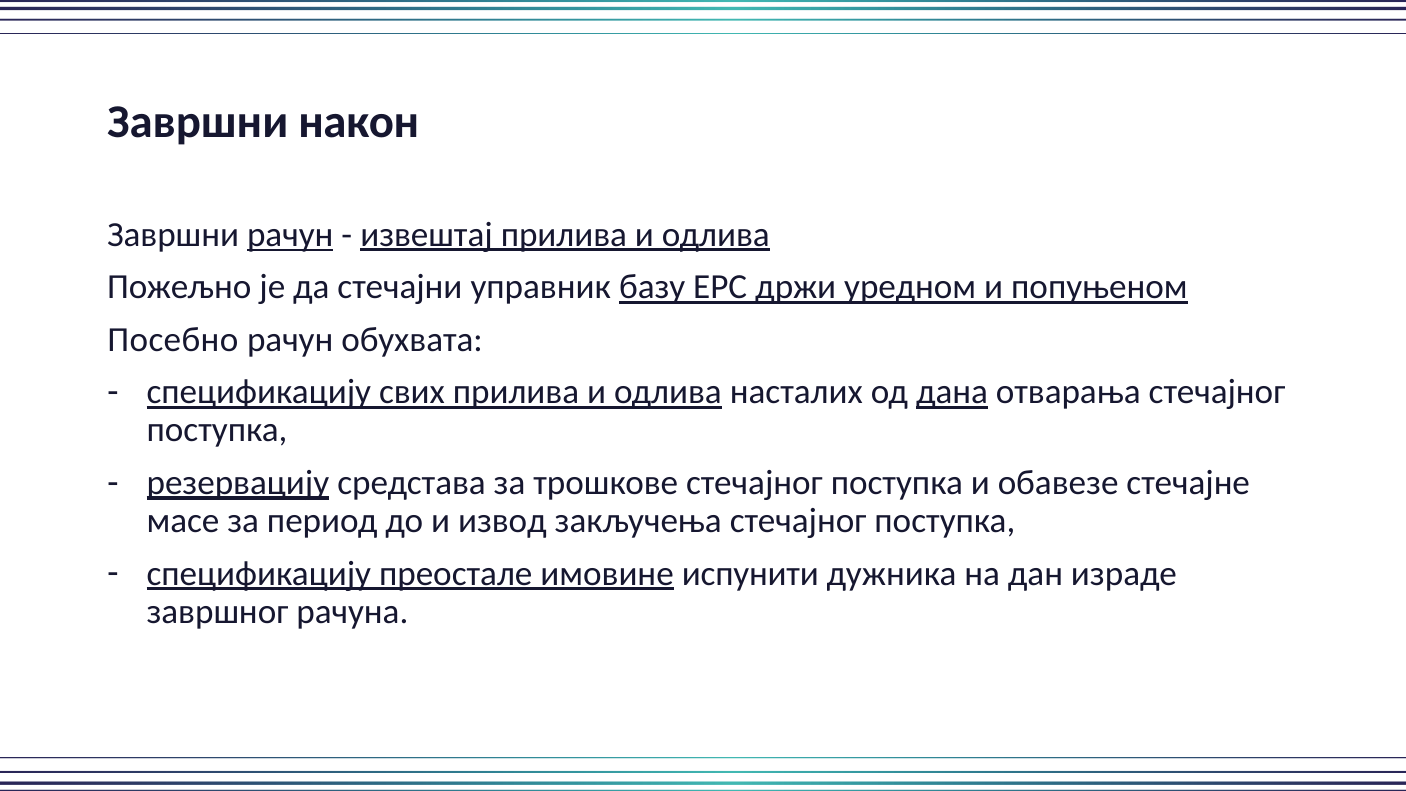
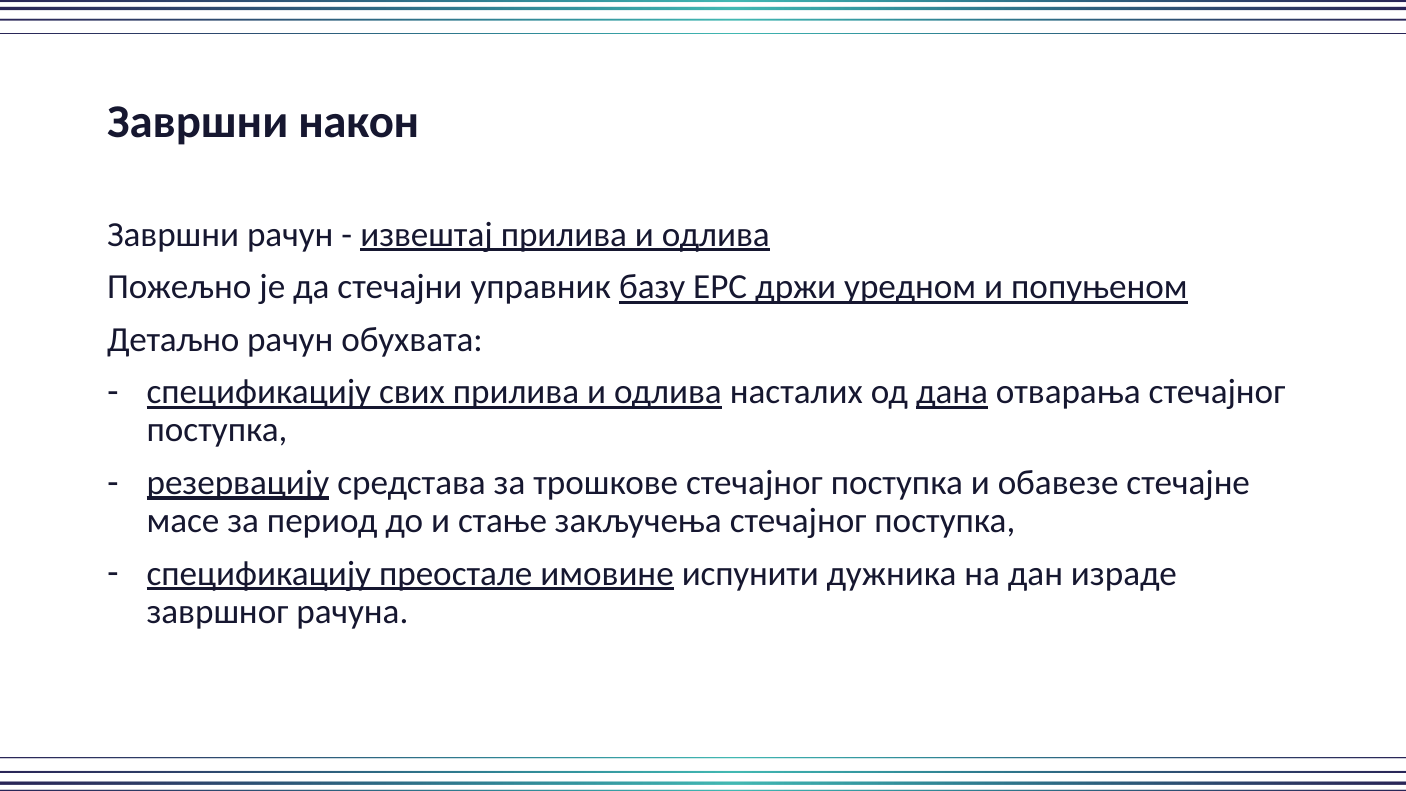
рачун underline: present -> none (290, 234)
Посебно: Посебно -> Детаљно (173, 340)
извод: извод -> стање (503, 521)
